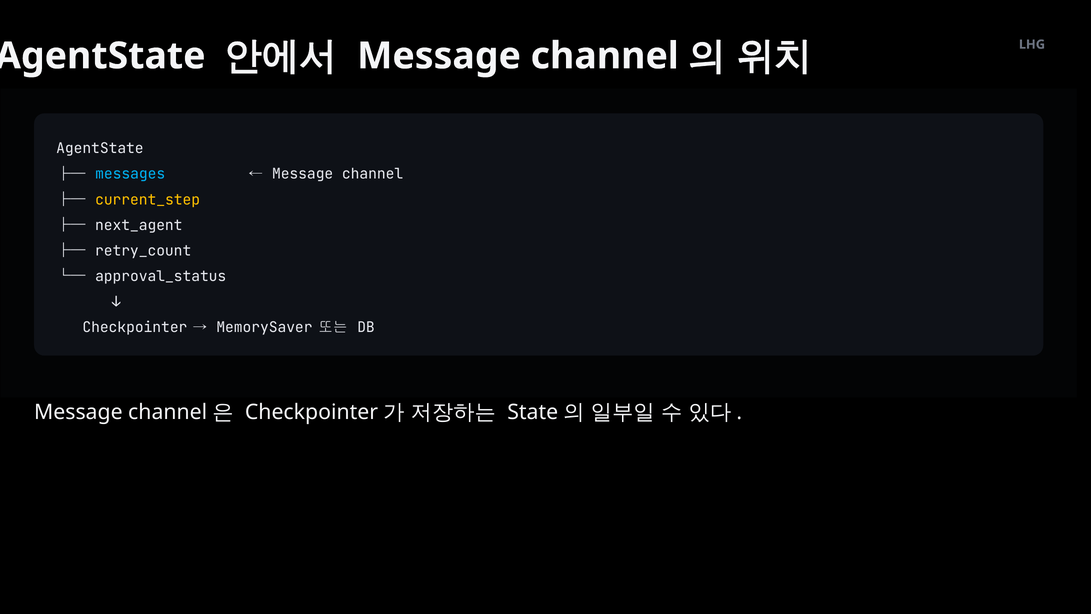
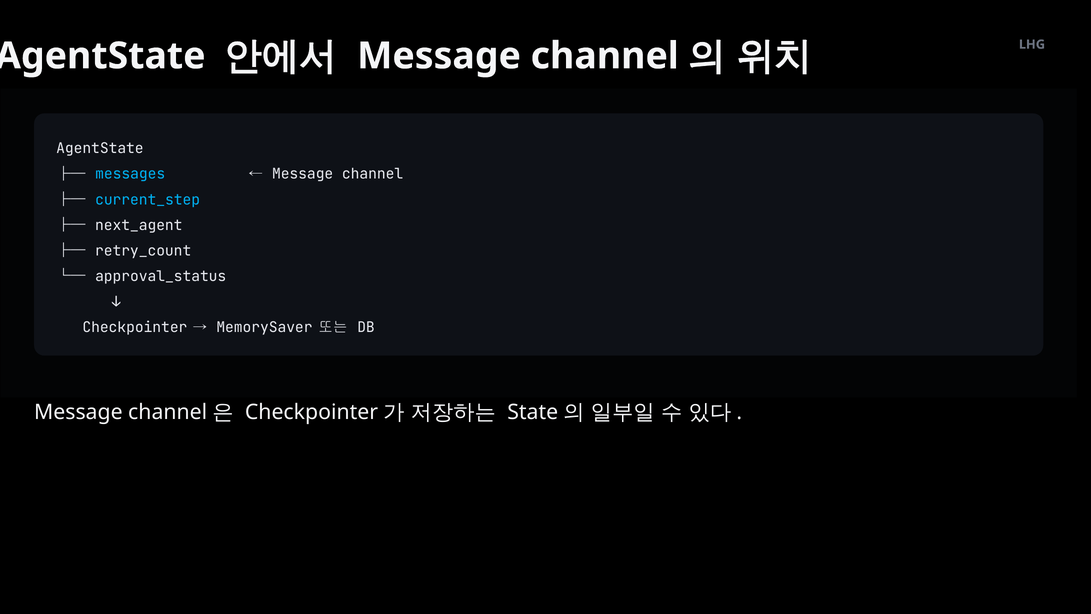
current_step colour: yellow -> light blue (148, 200)
